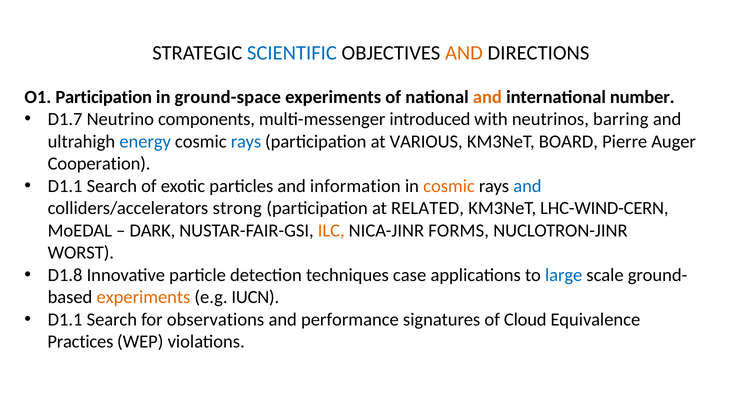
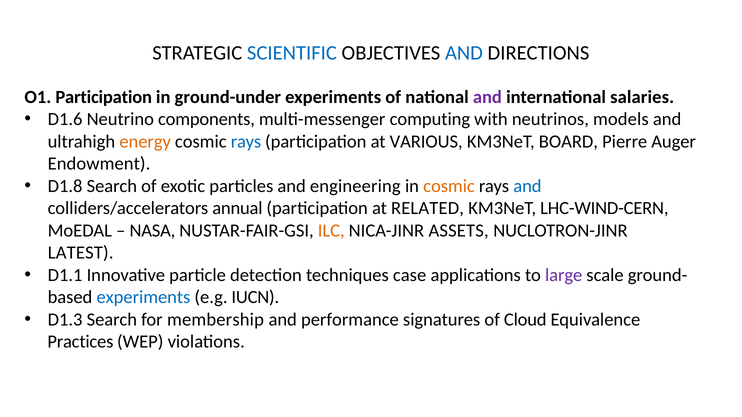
AND colour: orange -> blue (464, 53)
ground-space: ground-space -> ground-under (228, 97)
and colour: orange -> purple (487, 97)
number: number -> salaries (642, 97)
D1.7: D1.7 -> D1.6 (65, 119)
introduced: introduced -> computing (430, 119)
barring: barring -> models (621, 119)
energy colour: blue -> orange (145, 142)
Cooperation: Cooperation -> Endowment (99, 164)
D1.1: D1.1 -> D1.8 (65, 186)
information: information -> engineering (355, 186)
strong: strong -> annual (237, 208)
DARK: DARK -> NASA (152, 231)
FORMS: FORMS -> ASSETS (459, 231)
WORST: WORST -> LATEST (81, 253)
D1.8: D1.8 -> D1.1 (65, 275)
large colour: blue -> purple (564, 275)
experiments colour: orange -> blue (143, 298)
D1.1: D1.1 -> D1.3 (65, 320)
observations: observations -> membership (215, 320)
